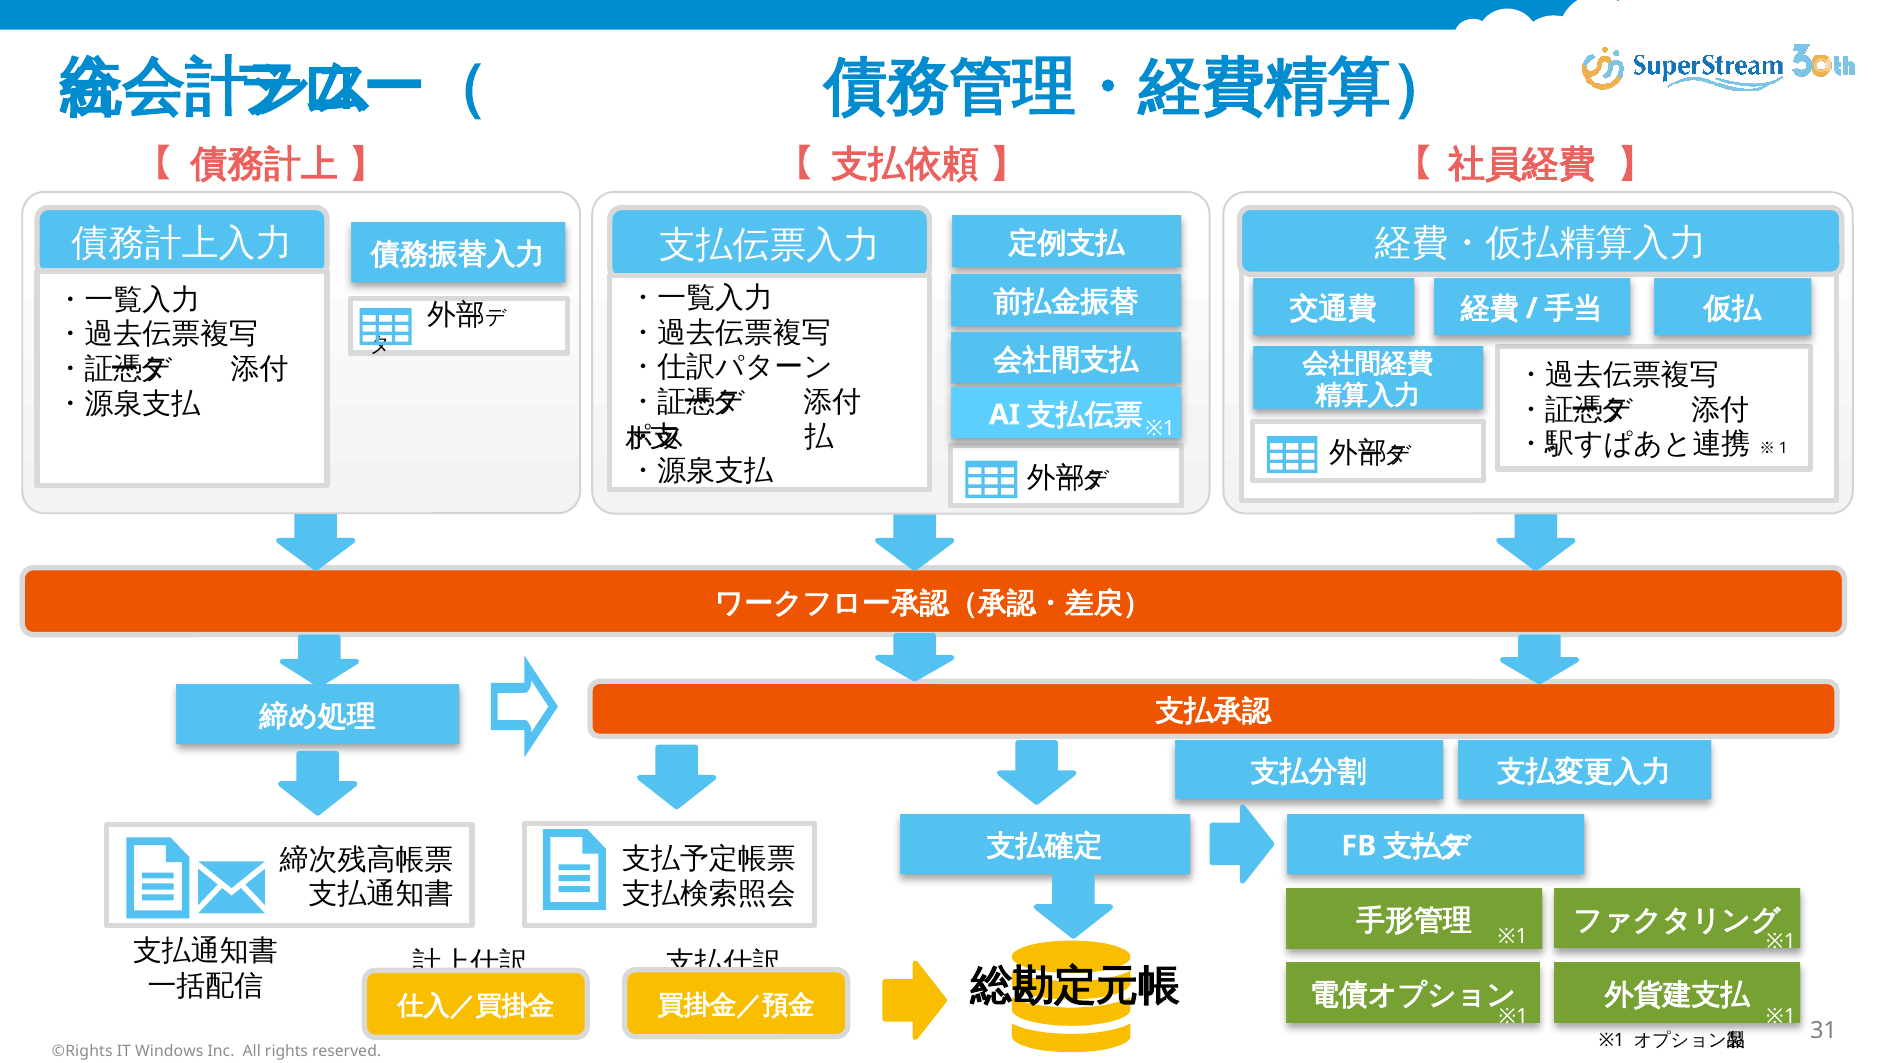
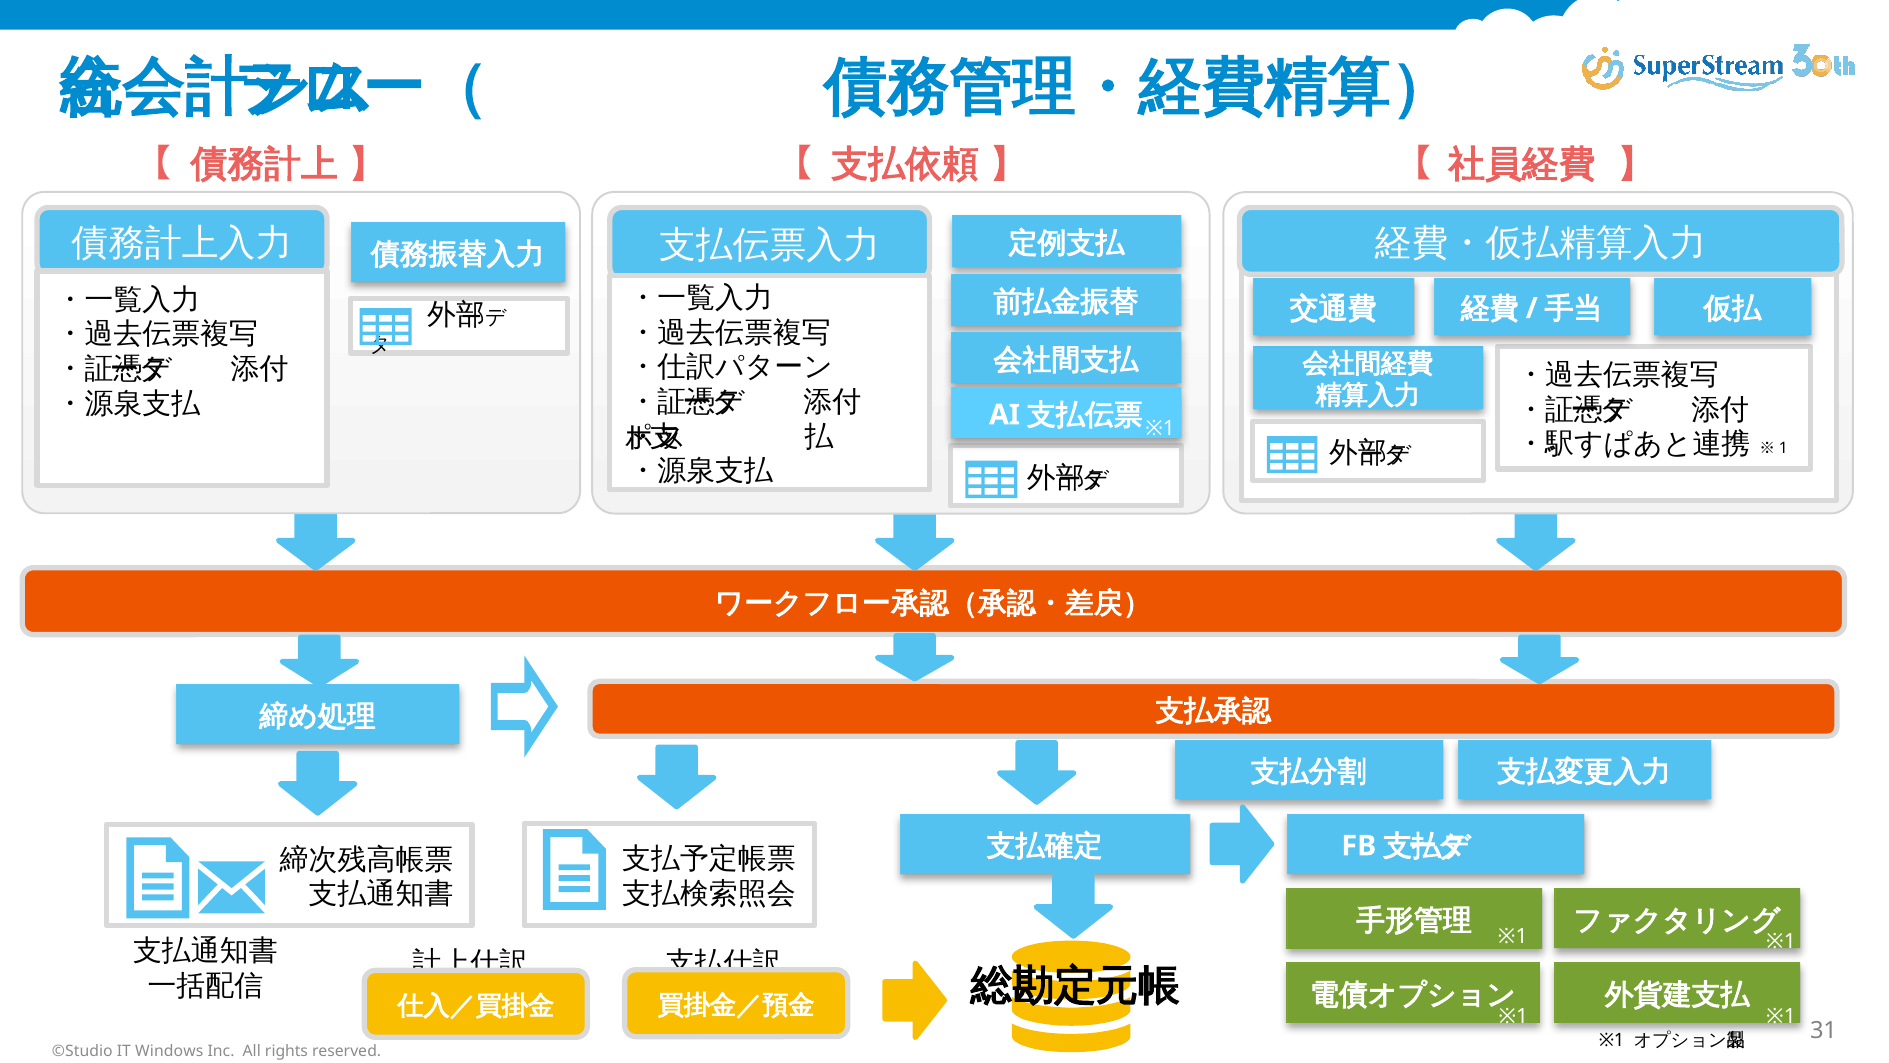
©Rights: ©Rights -> ©Studio (82, 1051)
